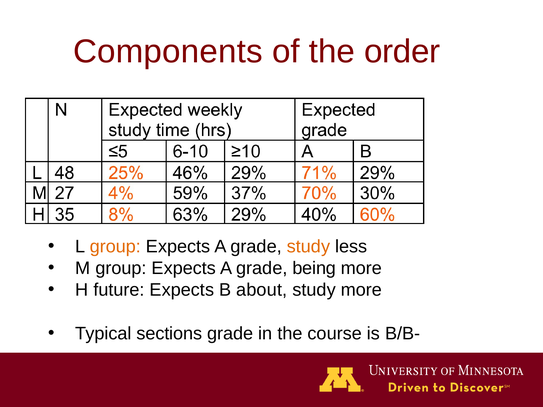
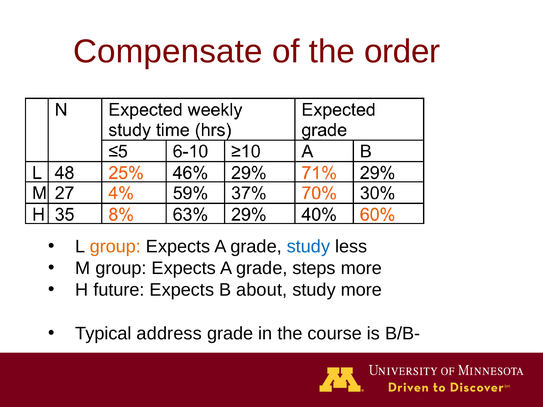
Components: Components -> Compensate (168, 51)
study colour: orange -> blue (308, 247)
being: being -> steps (314, 268)
sections: sections -> address (169, 334)
